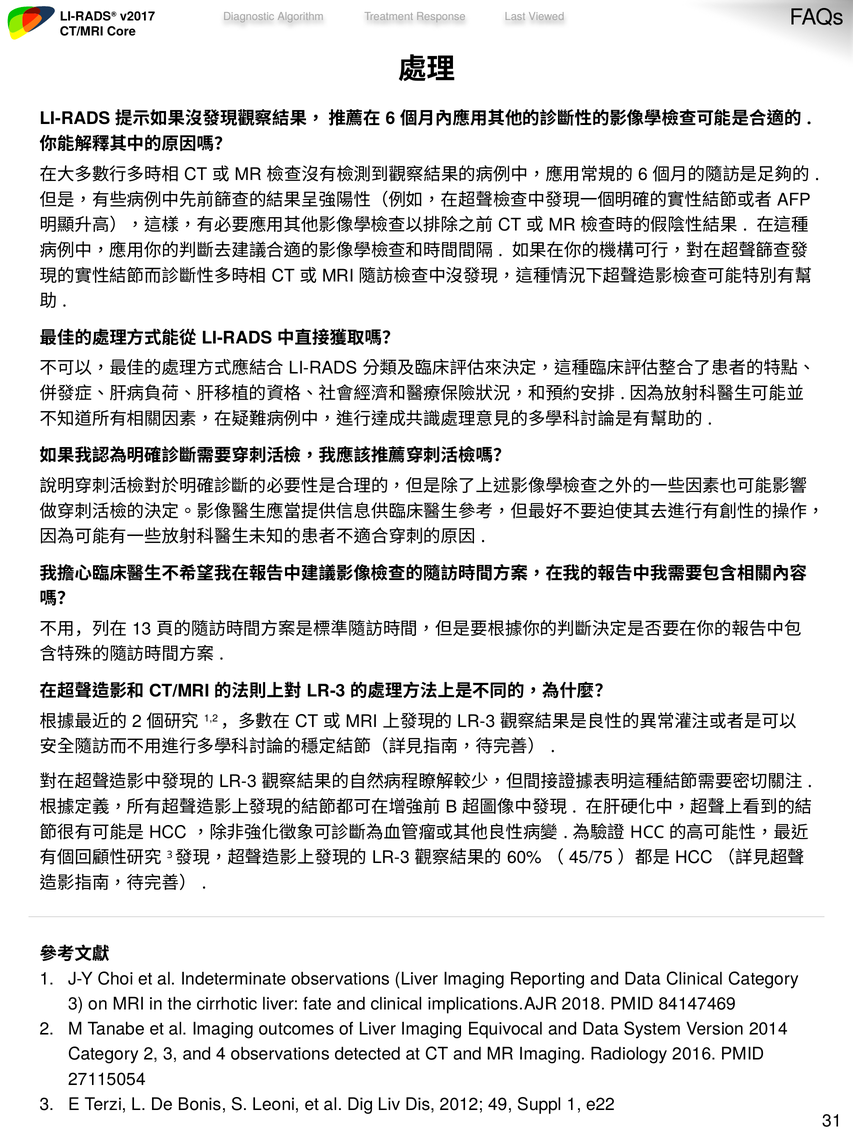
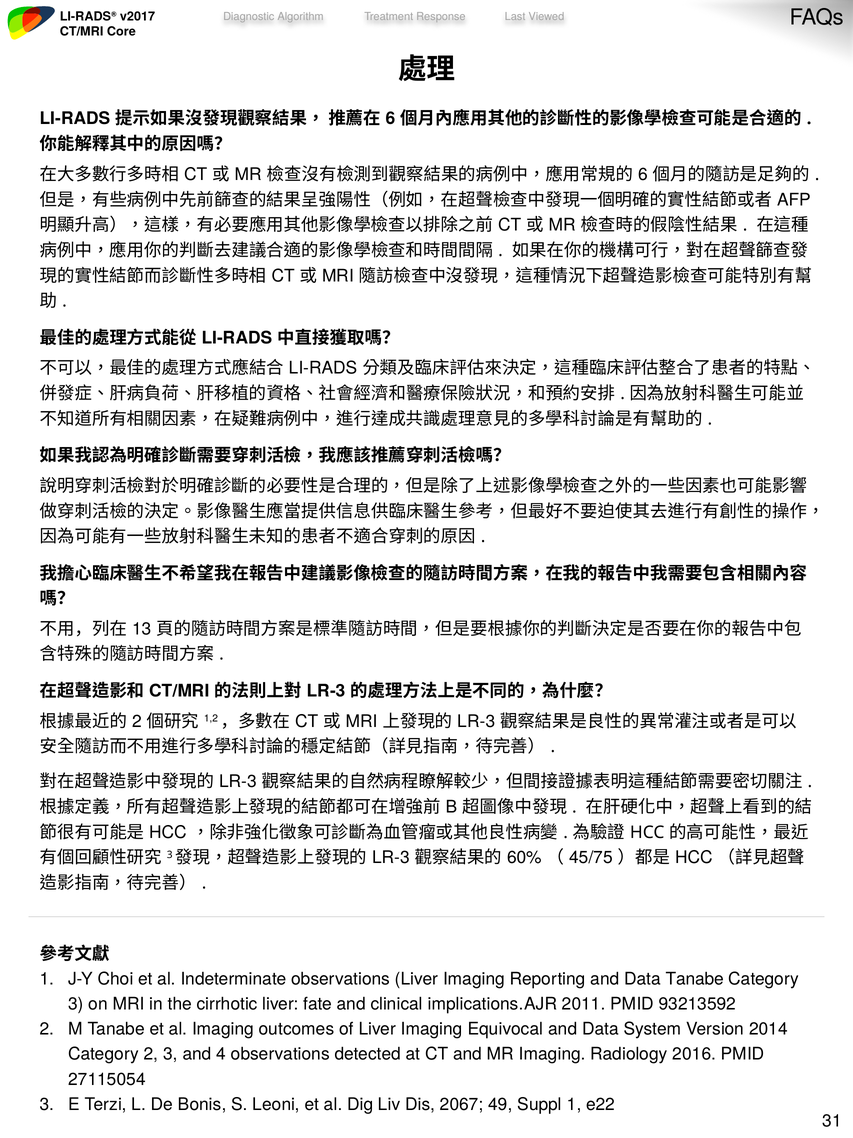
Data Clinical: Clinical -> Tanabe (695, 979)
2018: 2018 -> 2011 (584, 1004)
84147469: 84147469 -> 93213592 (697, 1004)
2012: 2012 -> 2067 (462, 1104)
